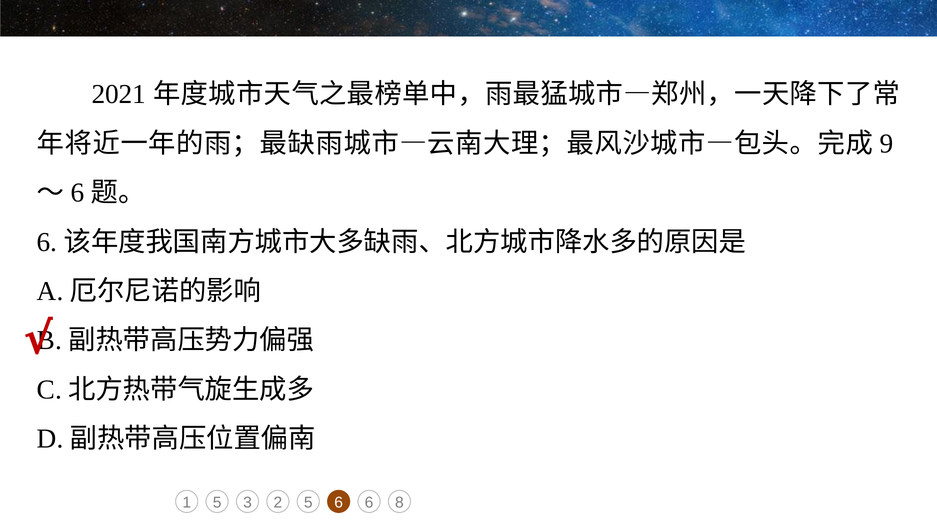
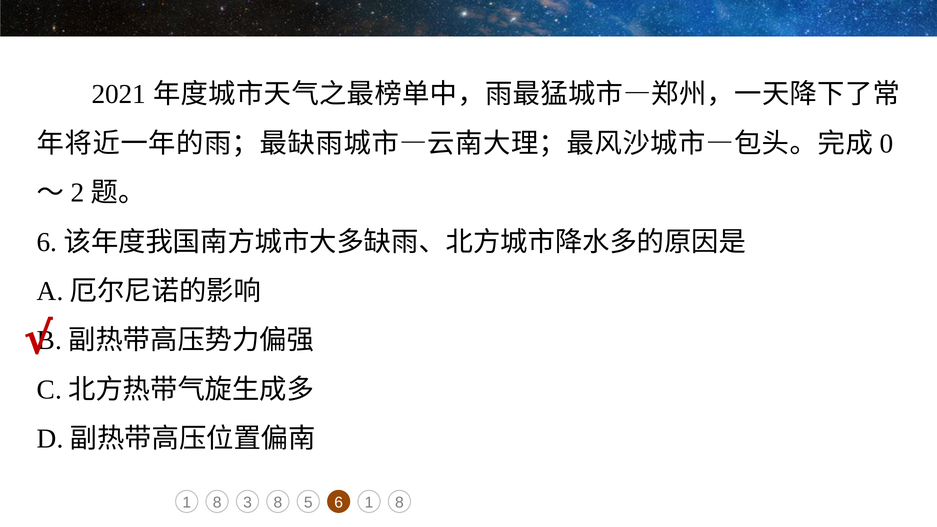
9: 9 -> 0 (887, 144)
6: 6 -> 2 (78, 193)
5: 5 -> 8 (217, 503)
3 2: 2 -> 8 (278, 503)
6 6: 6 -> 1 (369, 503)
